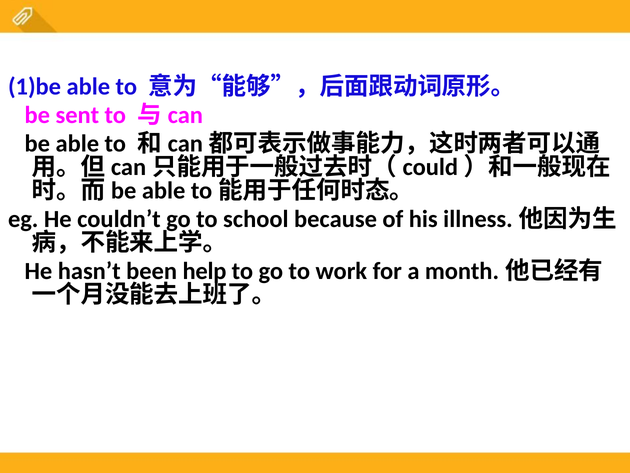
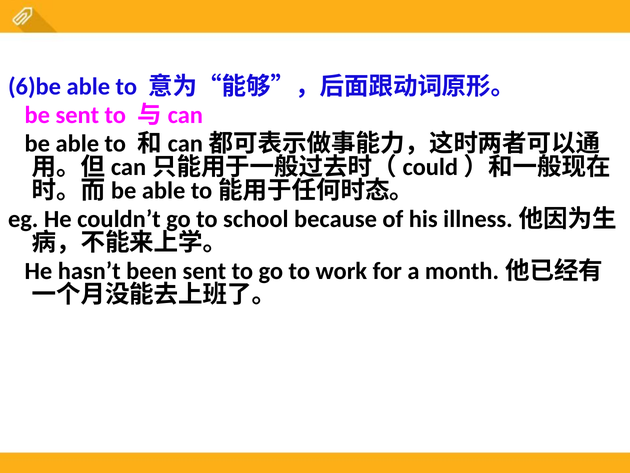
1)be: 1)be -> 6)be (35, 86)
been help: help -> sent (204, 271)
